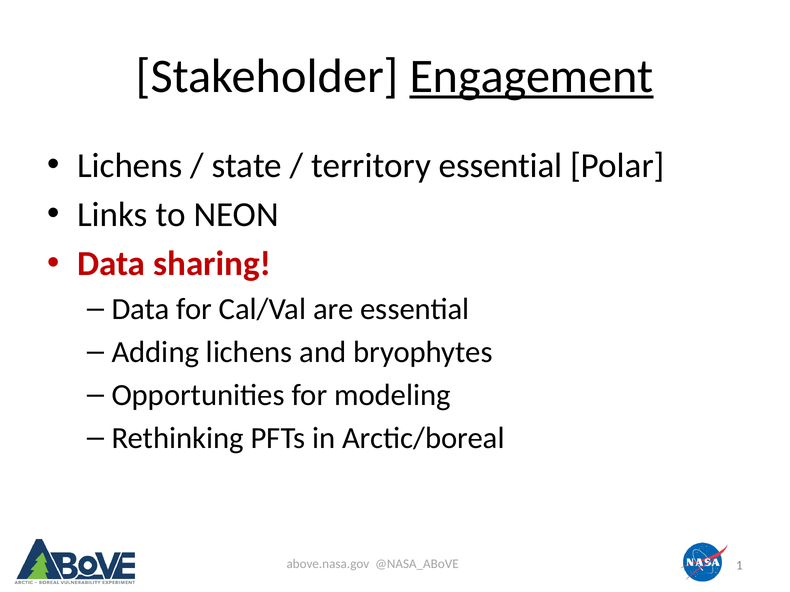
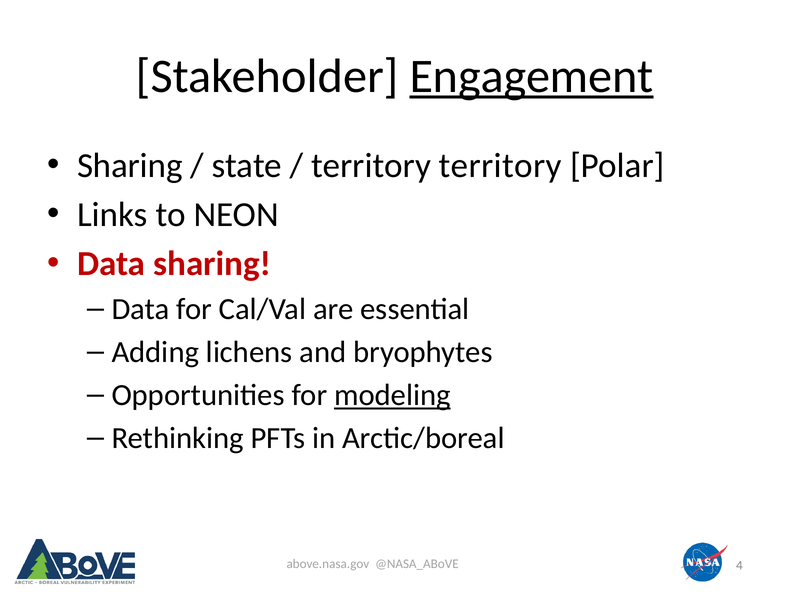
Lichens: Lichens -> Sharing (130, 166)
territory essential: essential -> territory (500, 166)
modeling underline: none -> present (392, 396)
1: 1 -> 4 (739, 566)
